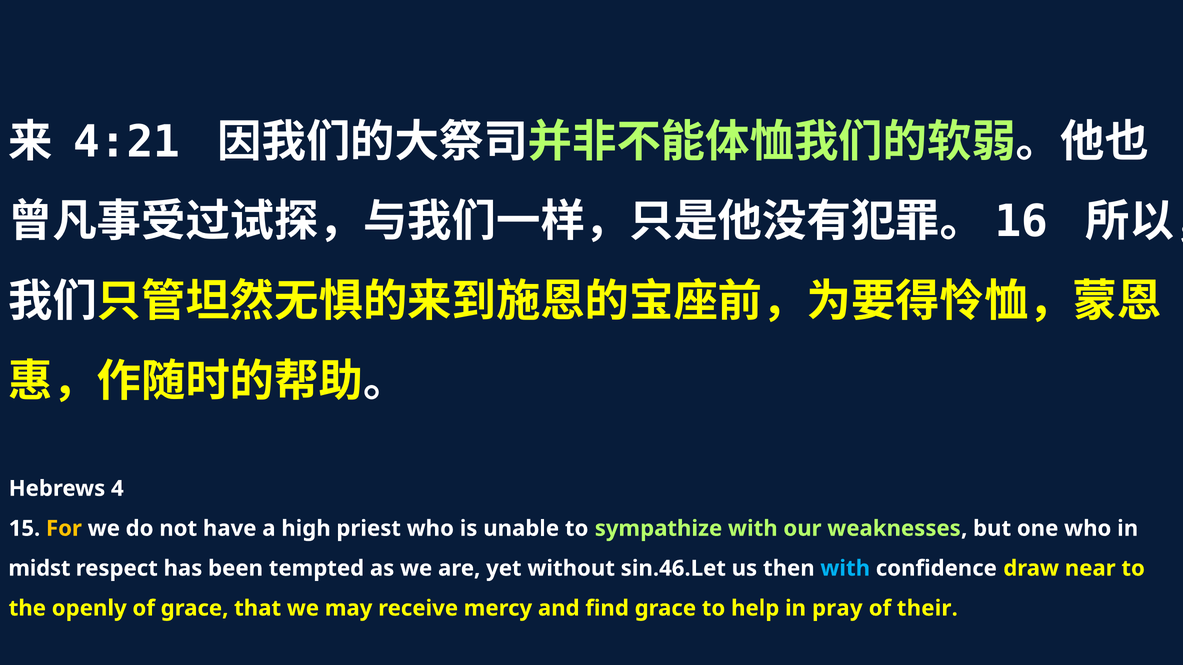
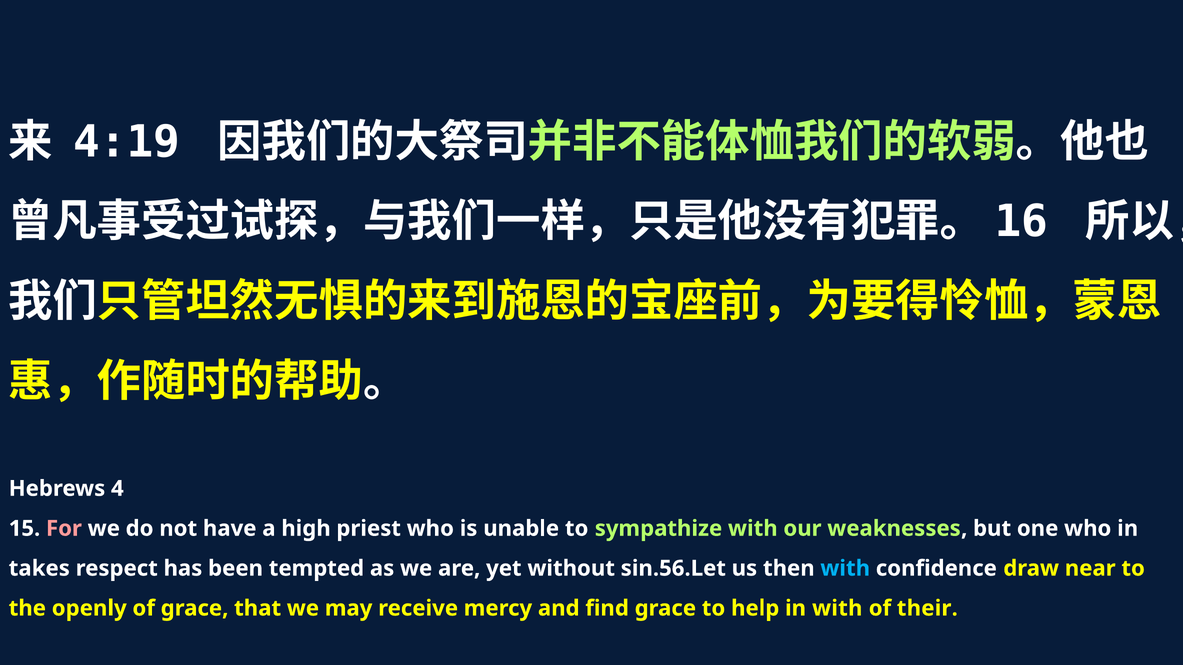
4:21: 4:21 -> 4:19 (127, 142)
For colour: yellow -> pink (64, 529)
midst: midst -> takes (39, 569)
sin.46.Let: sin.46.Let -> sin.56.Let (673, 569)
in pray: pray -> with (837, 609)
